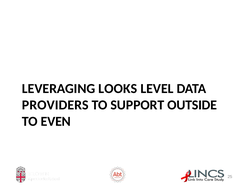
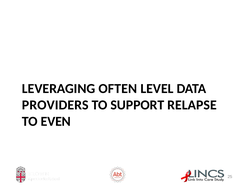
LOOKS: LOOKS -> OFTEN (118, 89)
OUTSIDE: OUTSIDE -> RELAPSE (192, 105)
